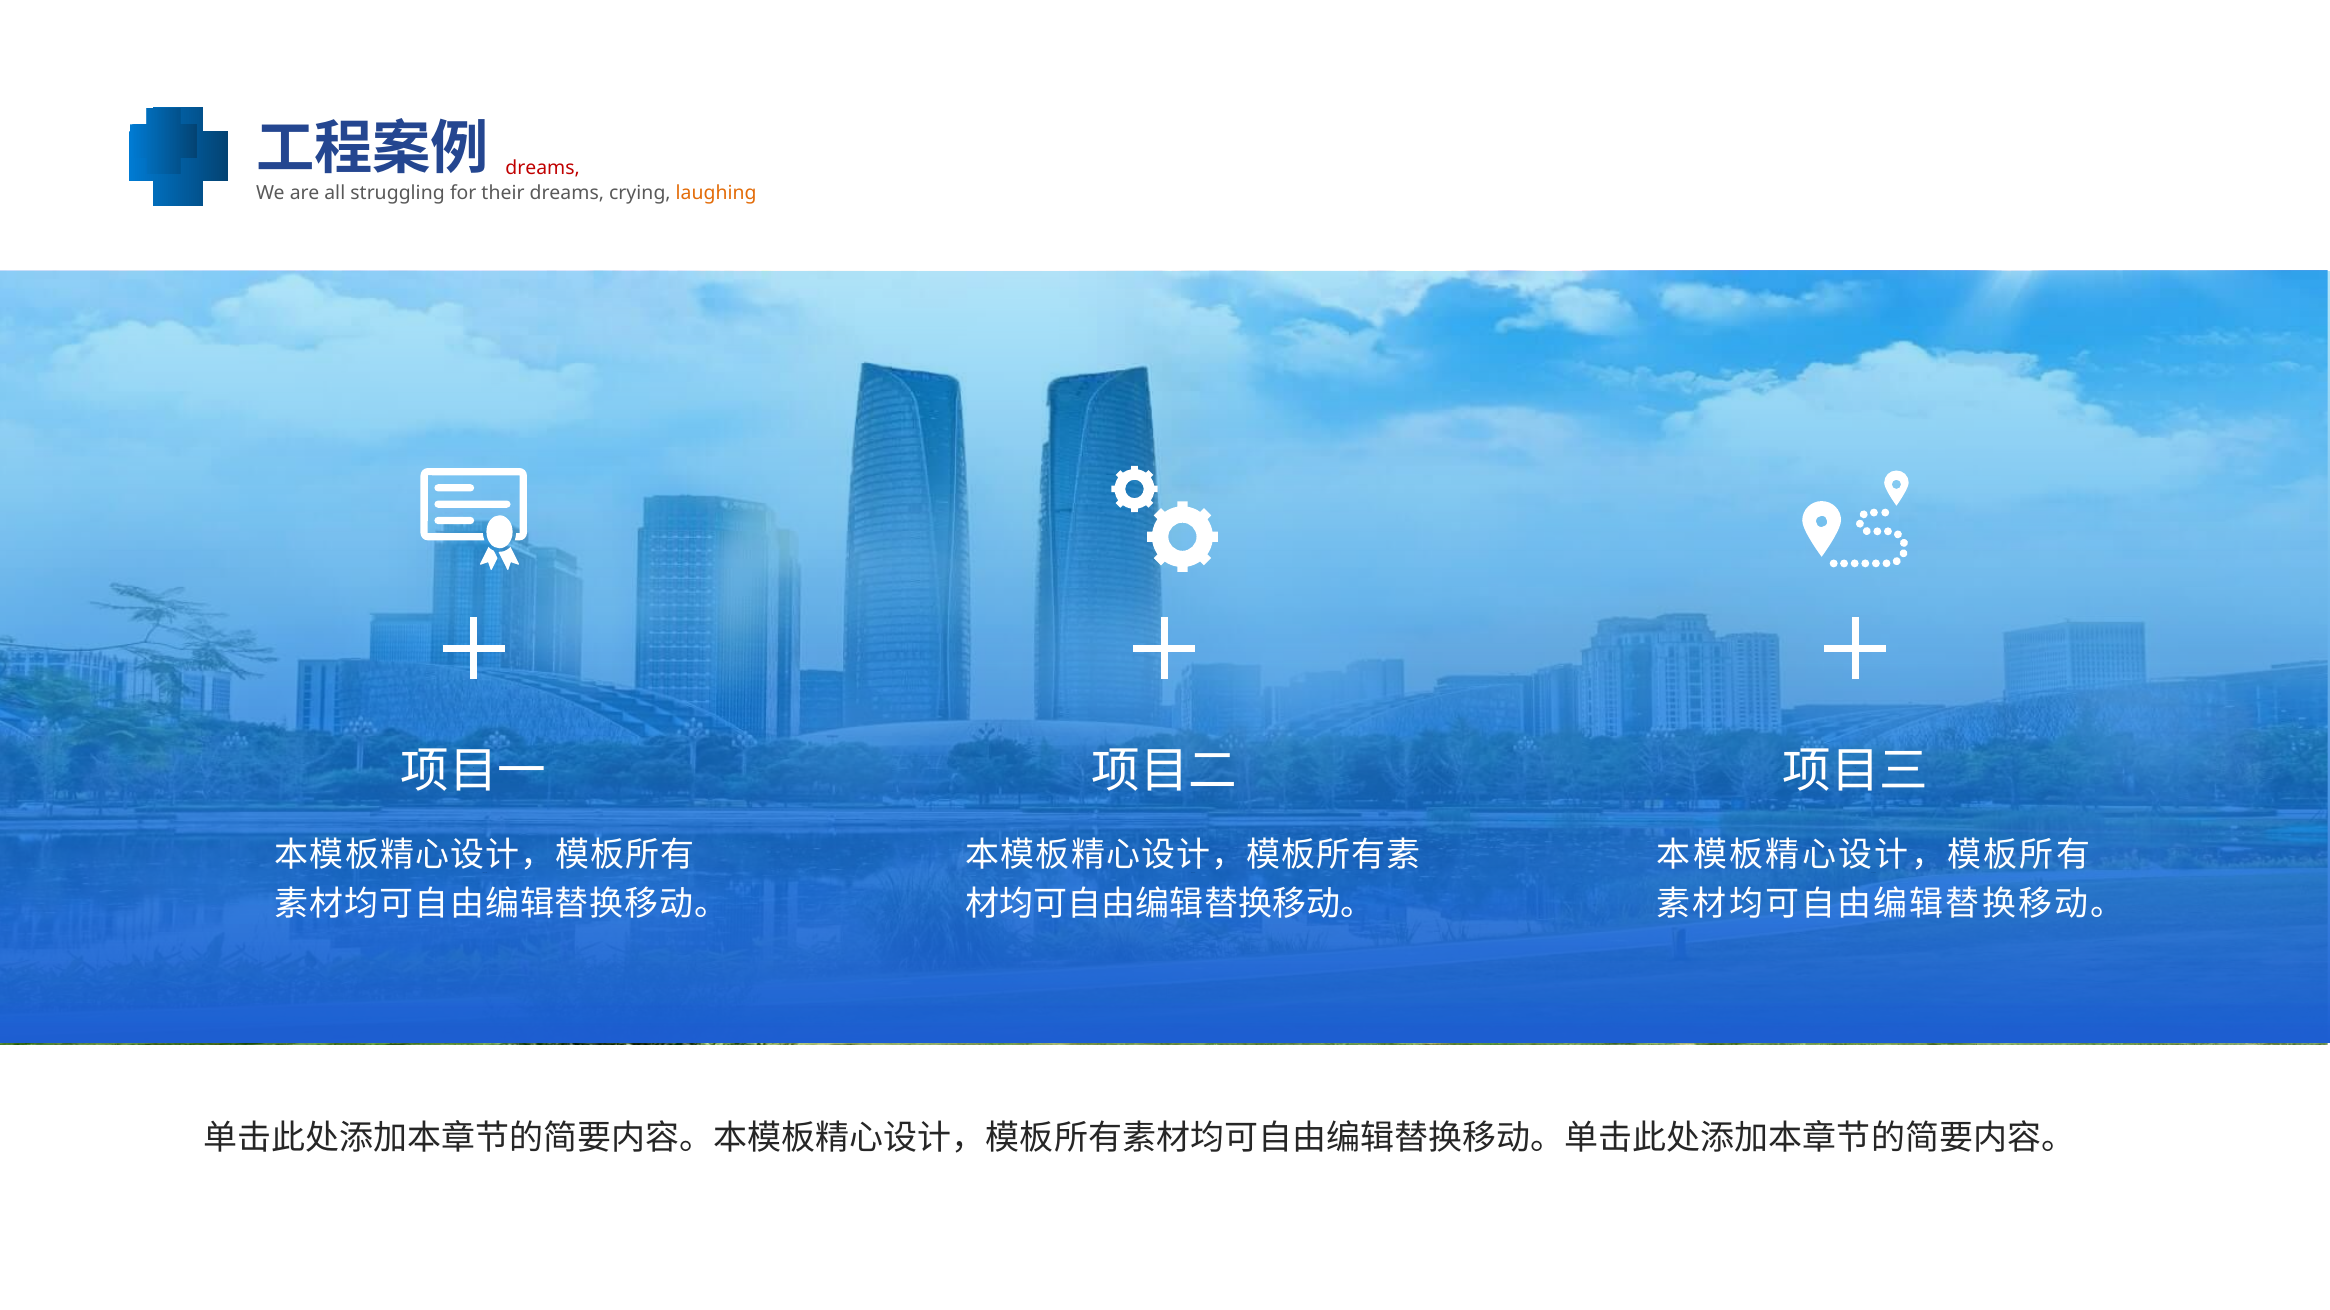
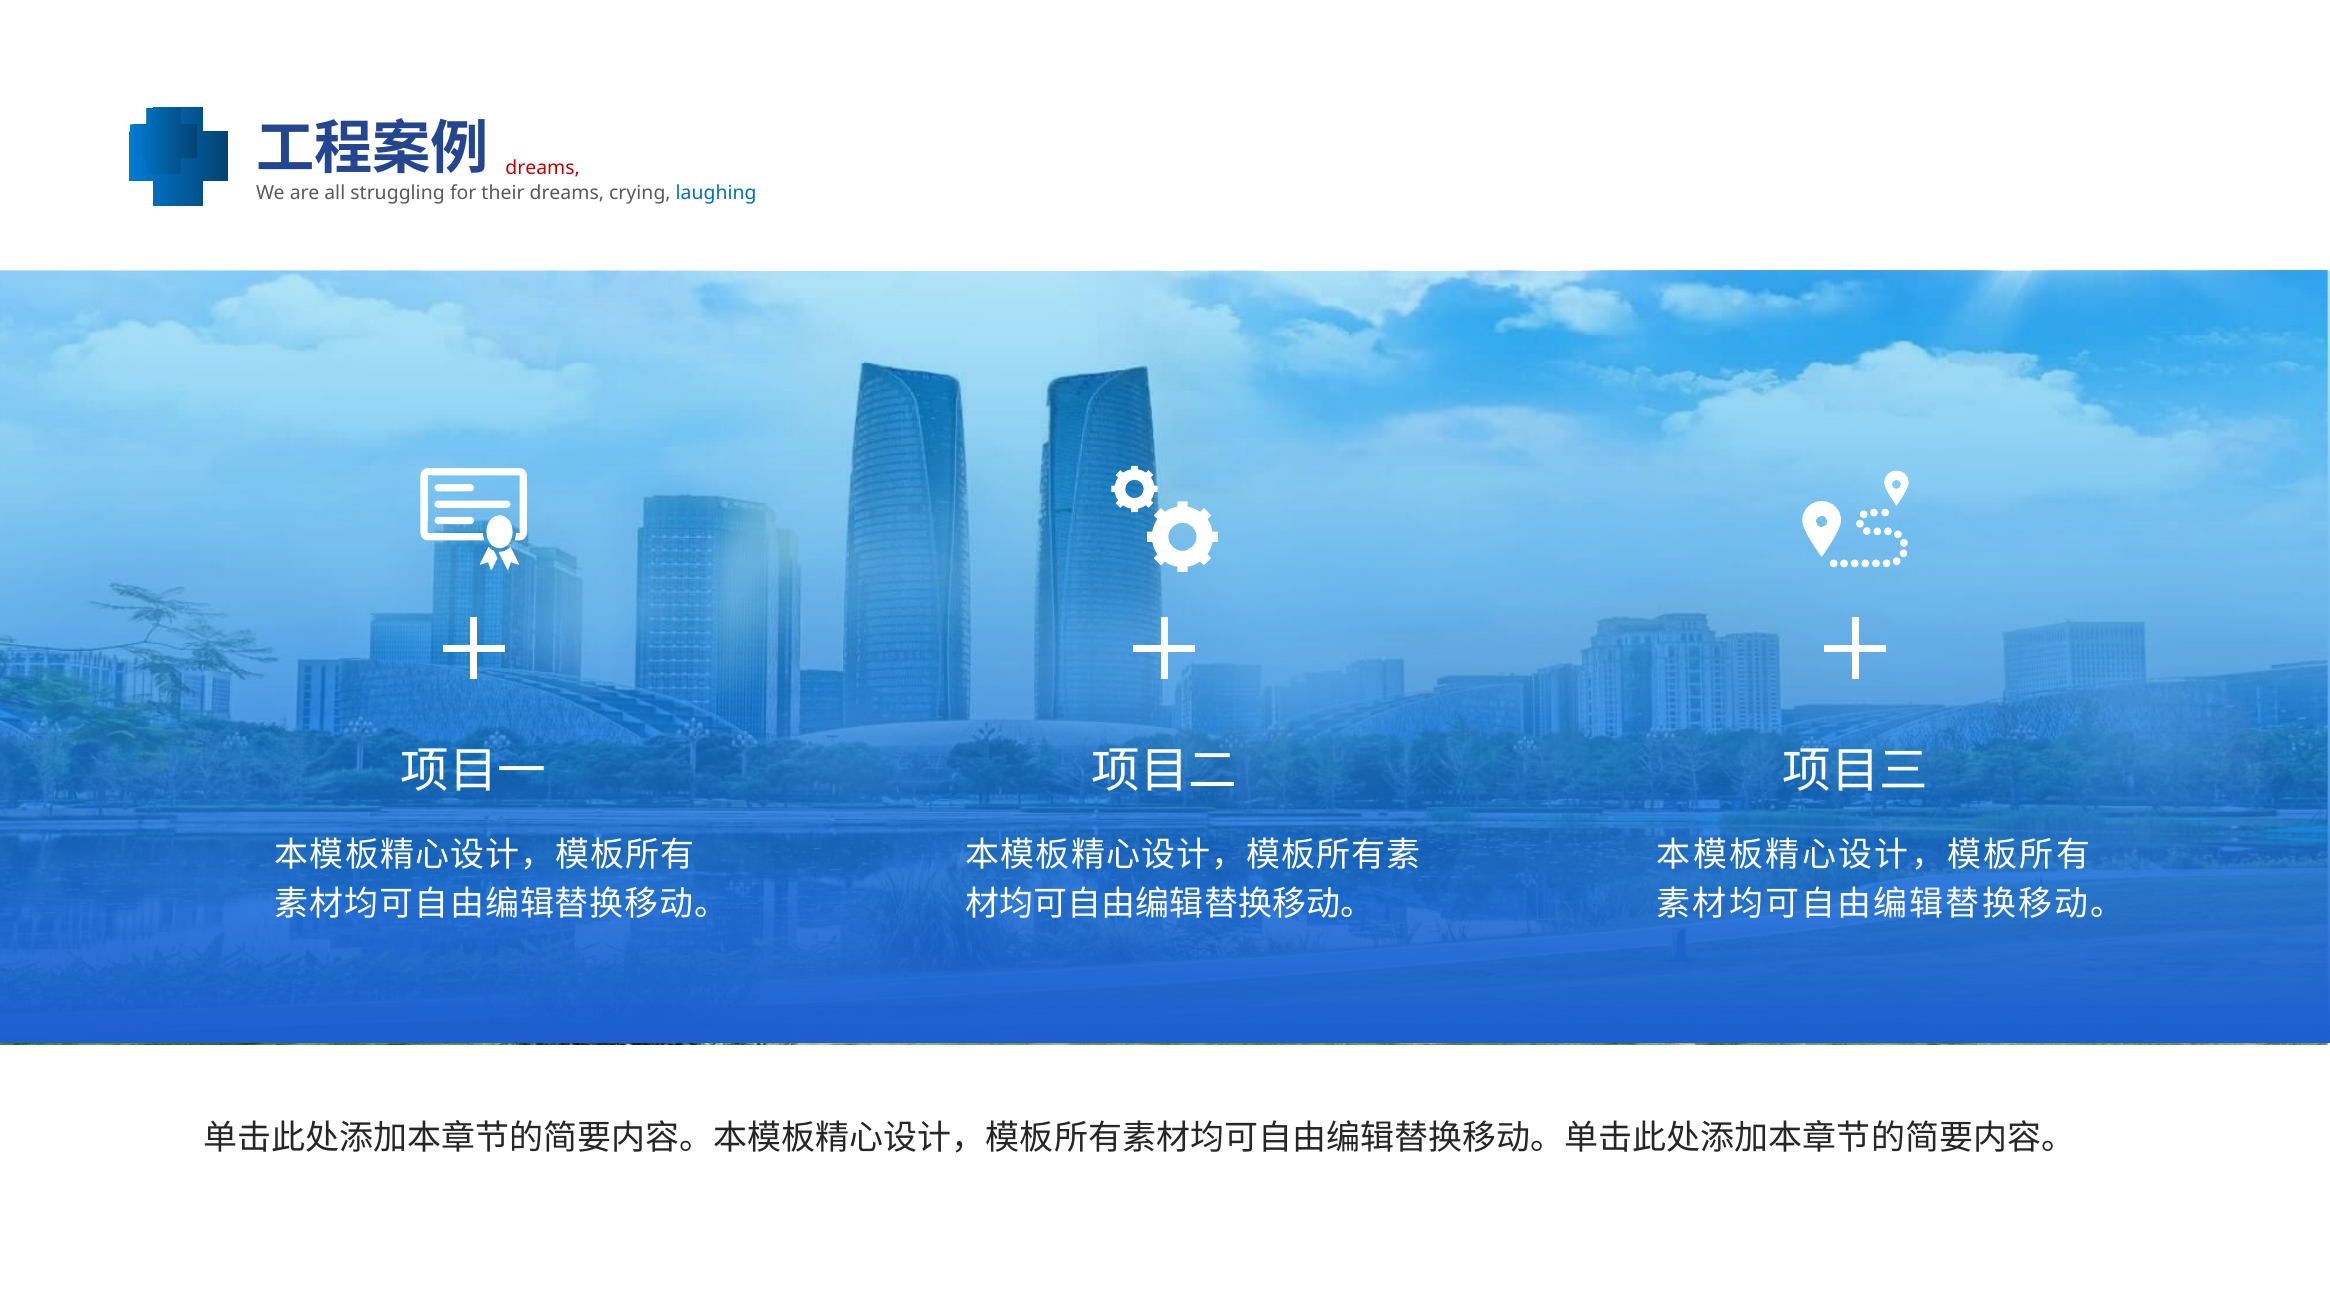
laughing colour: orange -> blue (716, 193)
